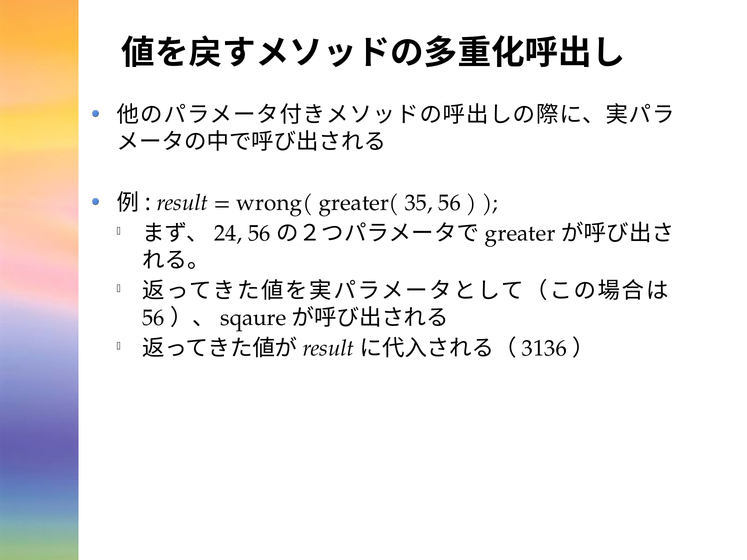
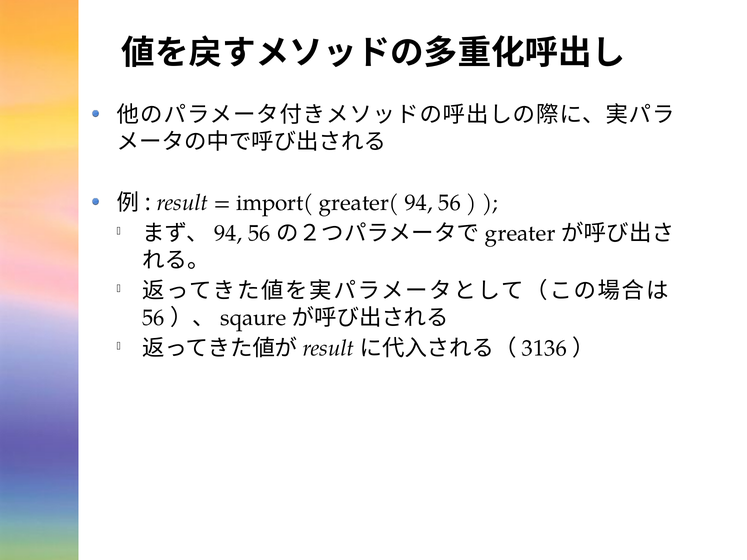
wrong(: wrong( -> import( (275, 203)
greater( 35: 35 -> 94 (419, 203)
24: 24 -> 94 (228, 234)
